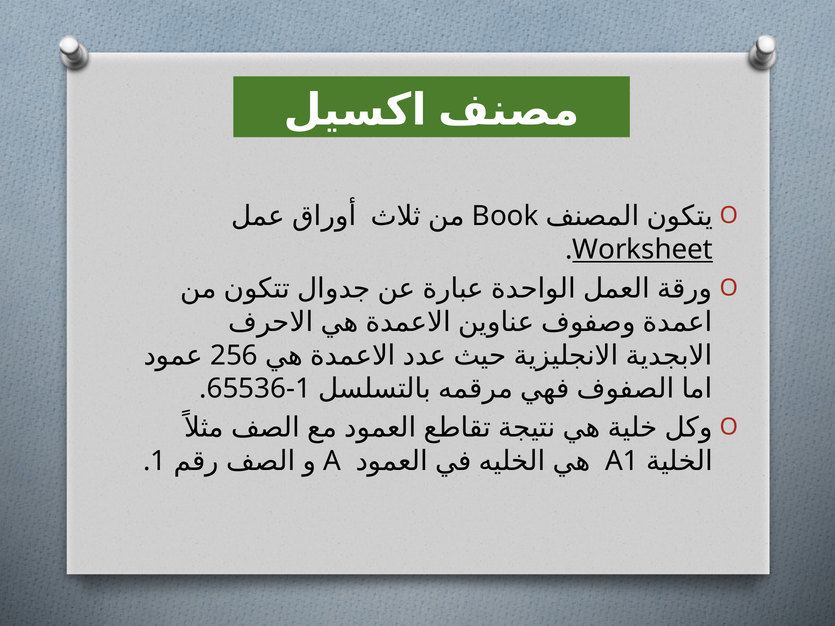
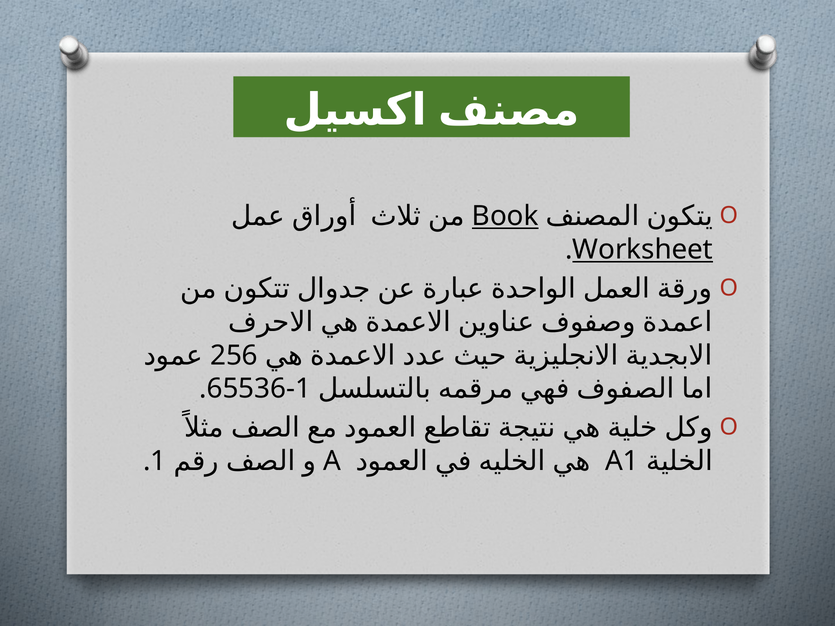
Book underline: none -> present (505, 216)
